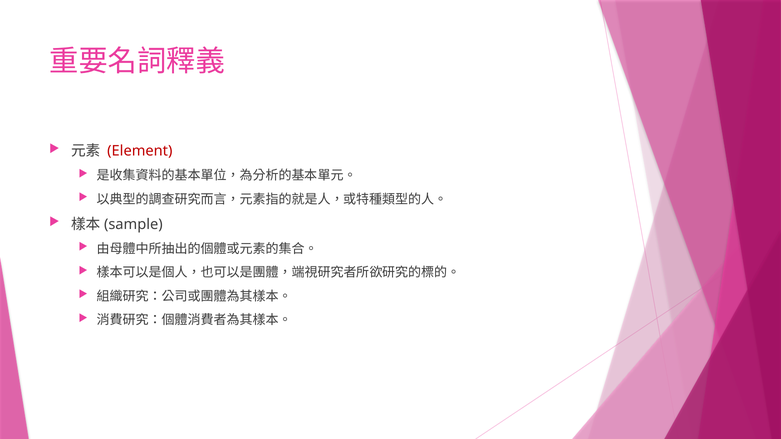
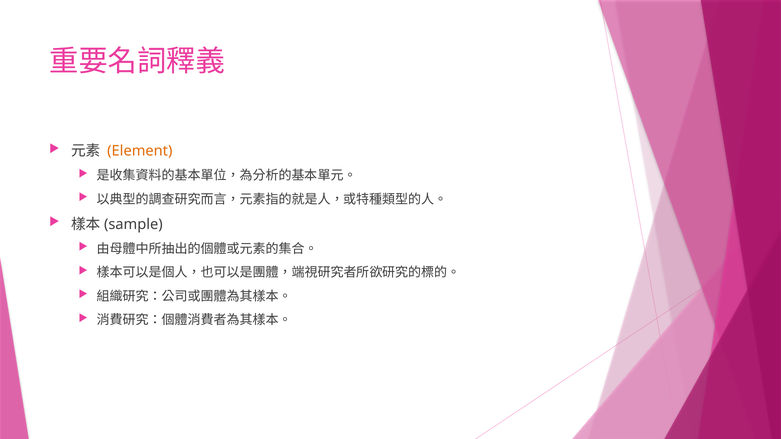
Element colour: red -> orange (140, 151)
